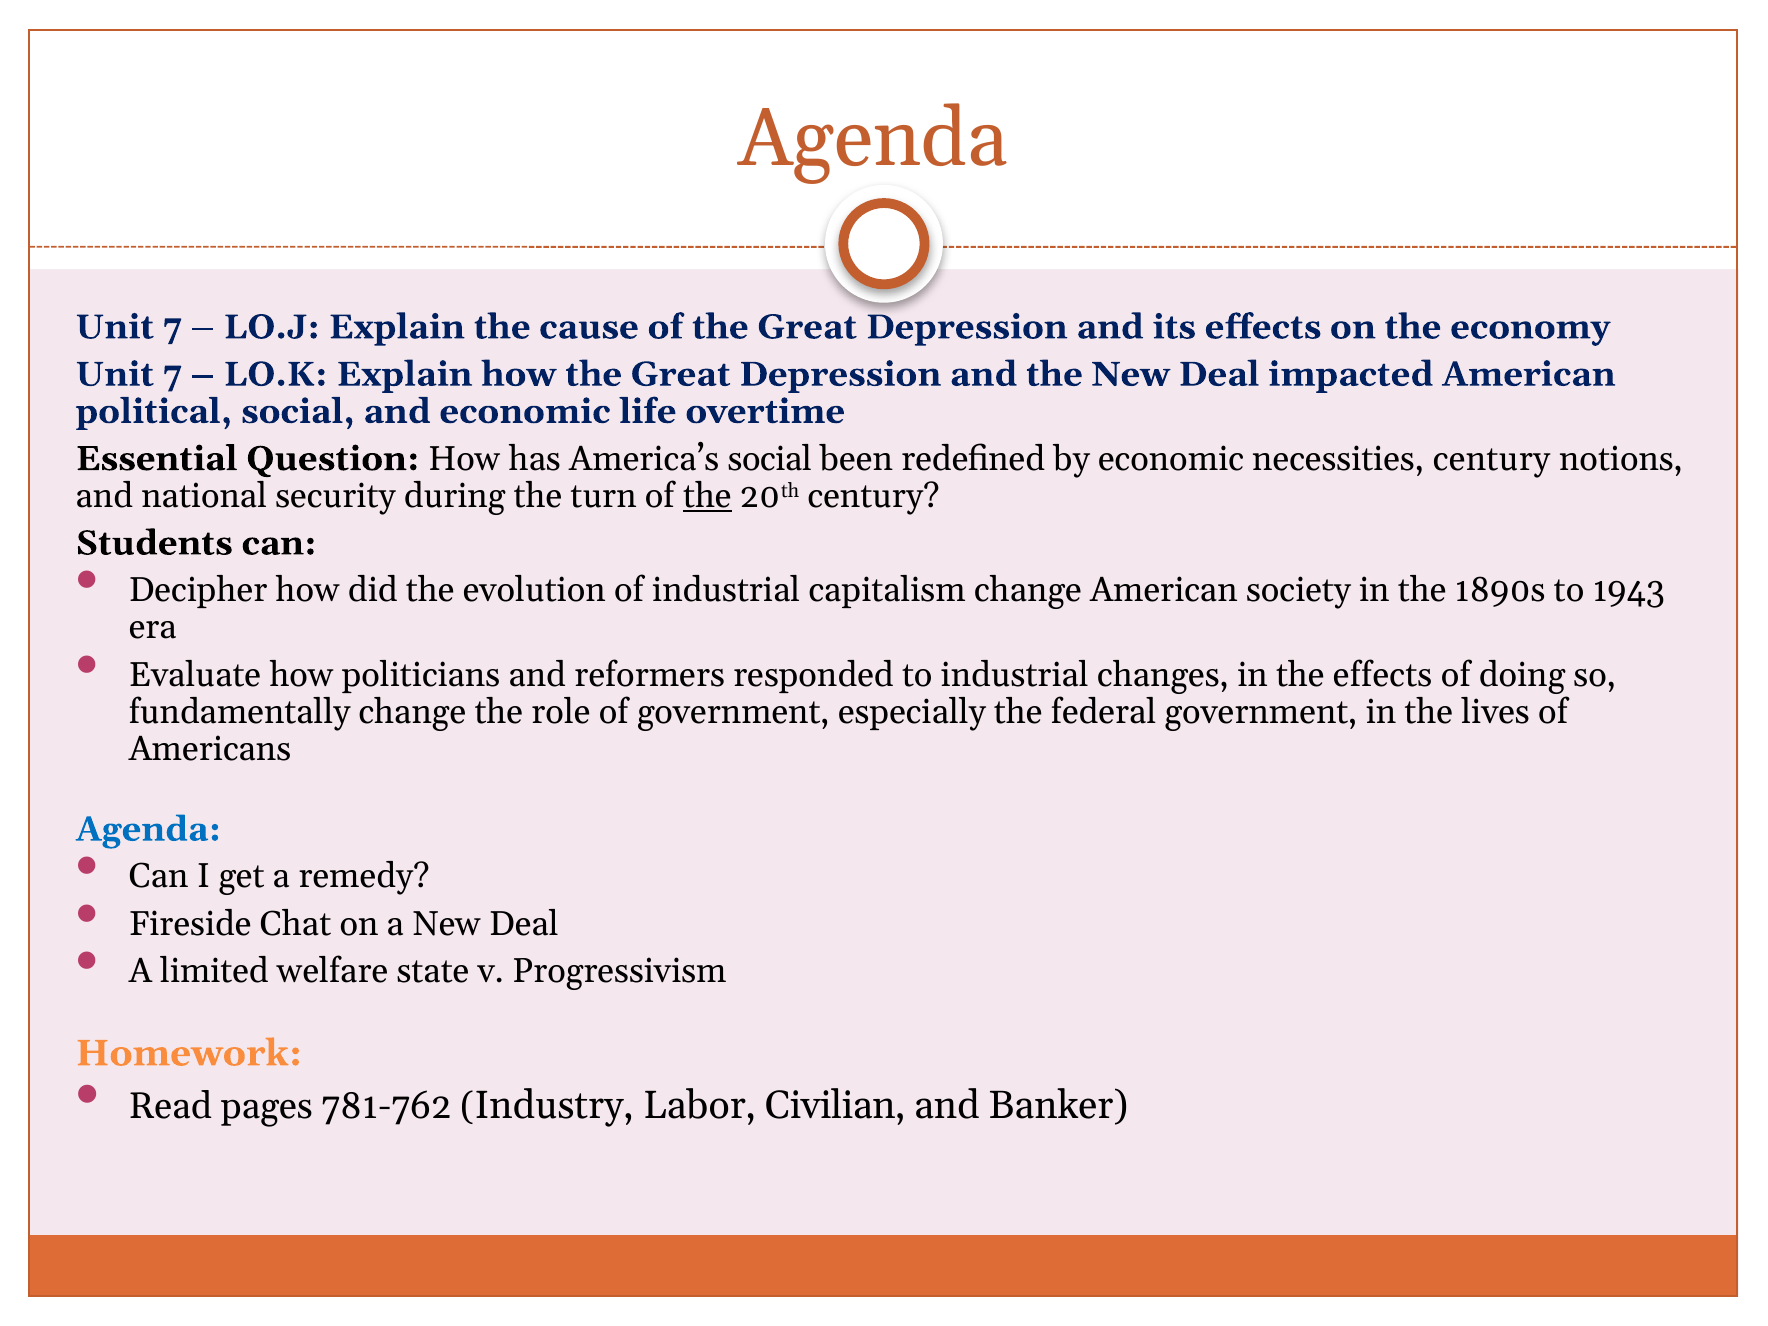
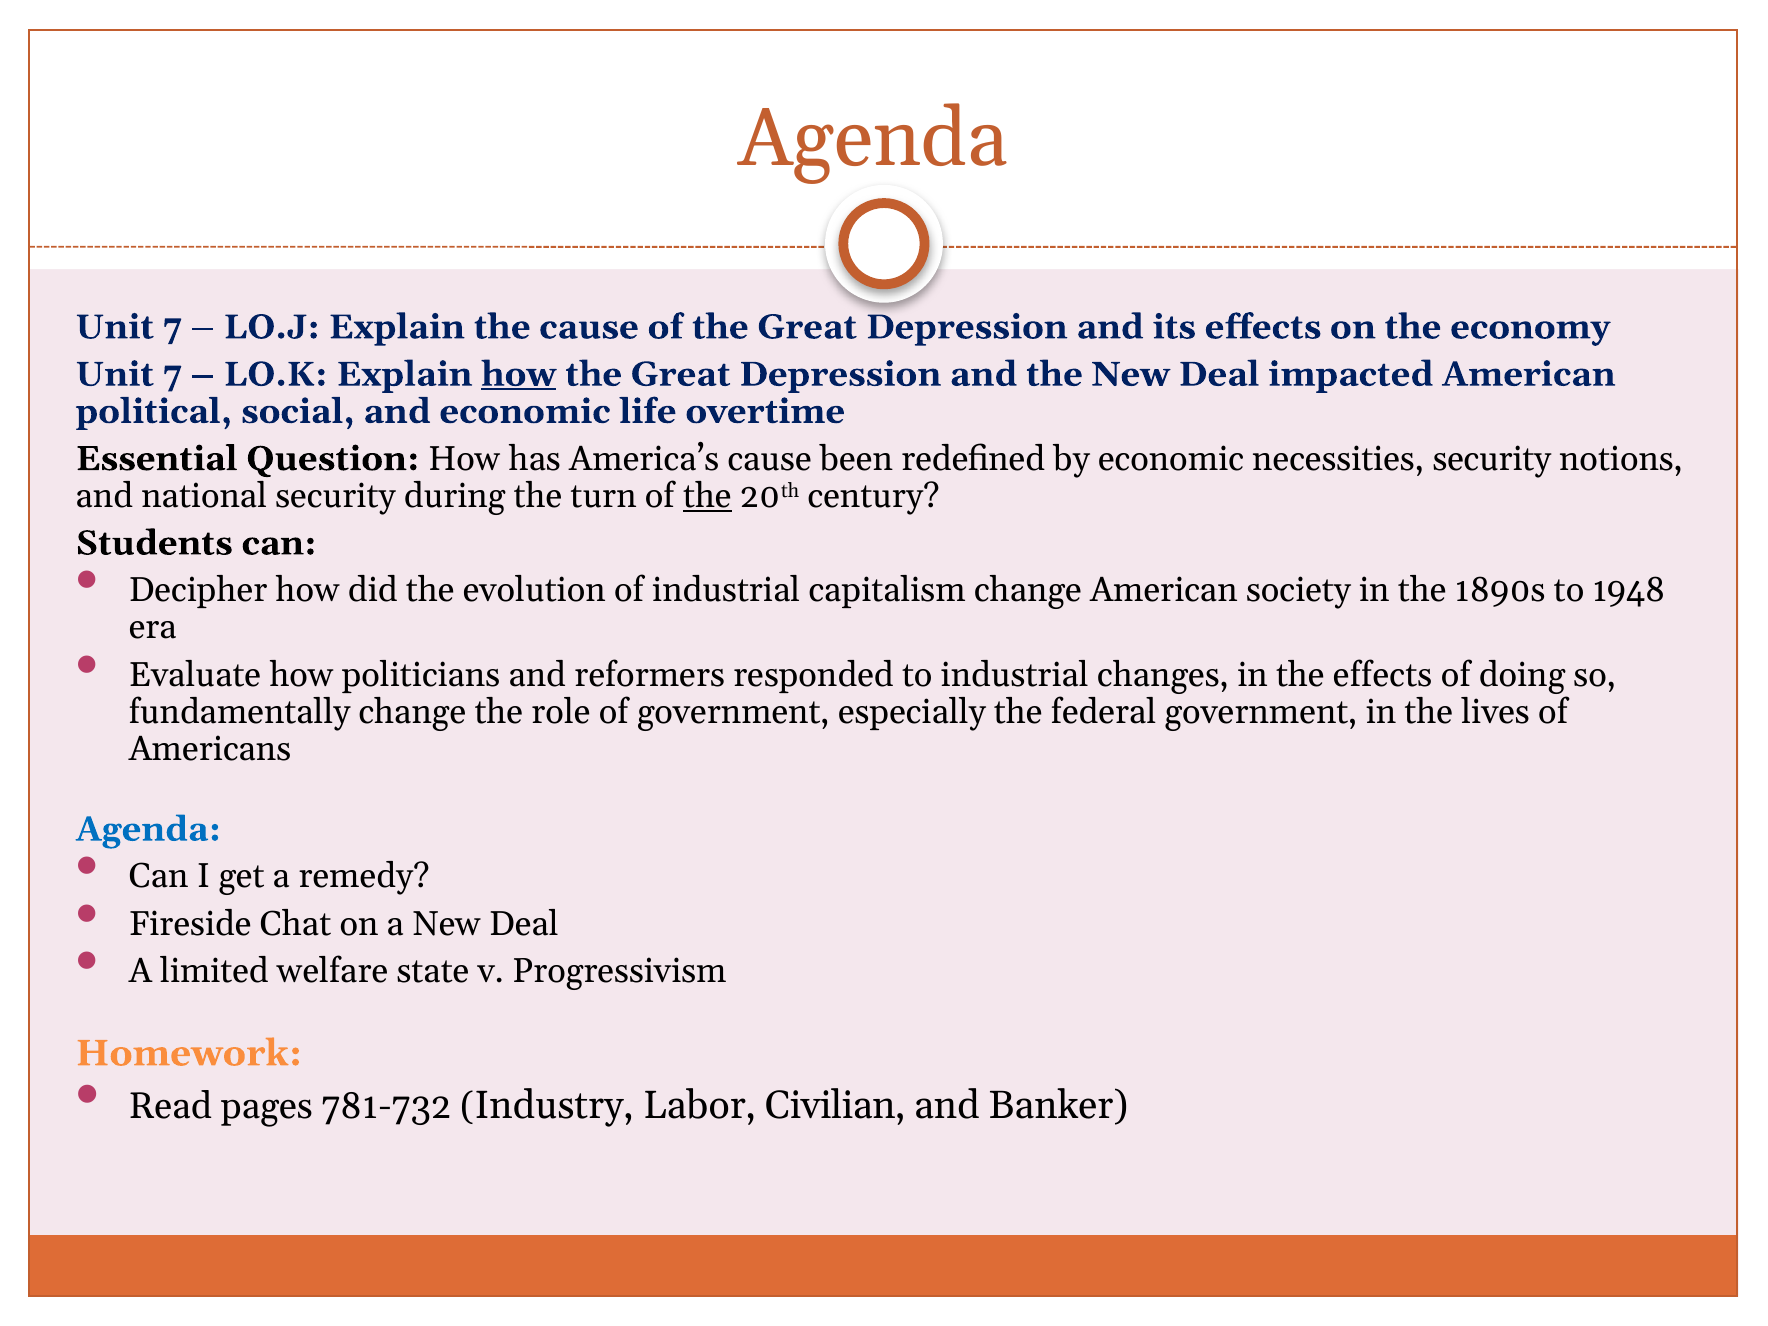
how underline: none -> present (519, 374)
America’s social: social -> cause (770, 459)
necessities century: century -> security (1492, 459)
1943: 1943 -> 1948 (1629, 590)
781-762: 781-762 -> 781-732 (387, 1107)
